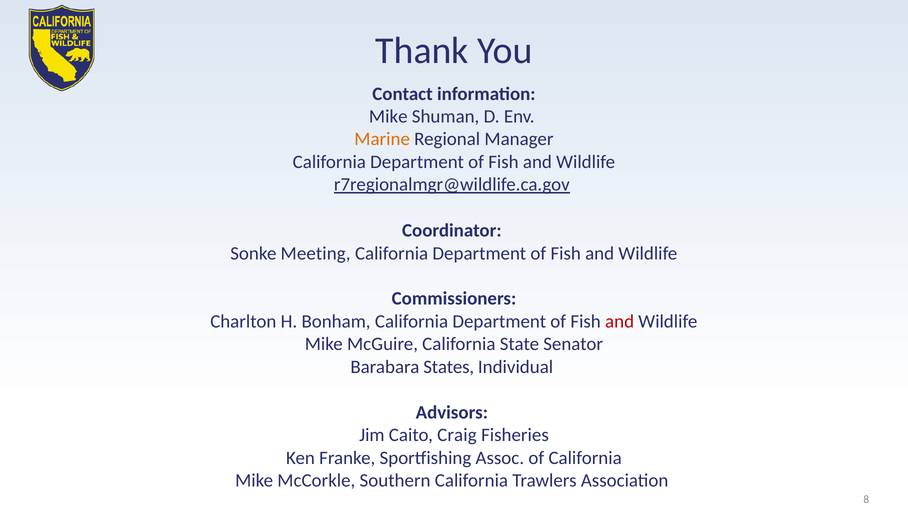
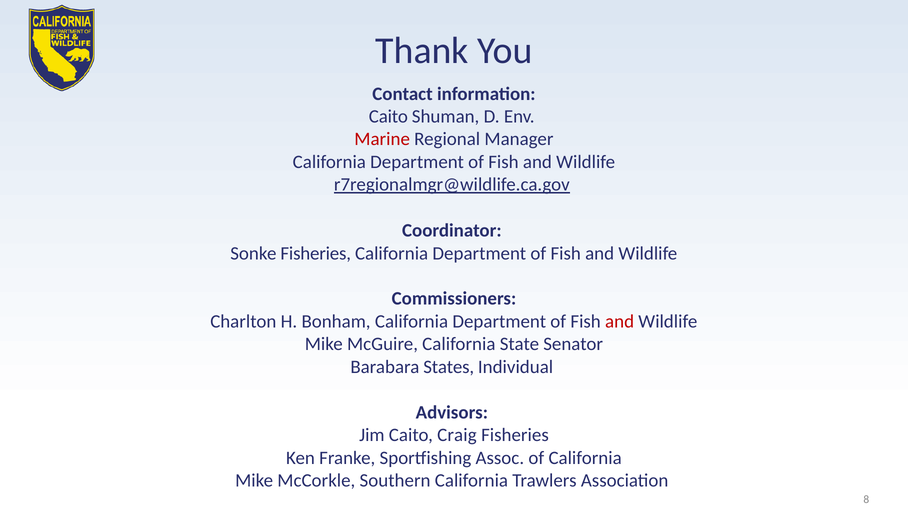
Mike: Mike -> Caito (388, 116)
Marine colour: orange -> red (382, 139)
Sonke Meeting: Meeting -> Fisheries (316, 253)
